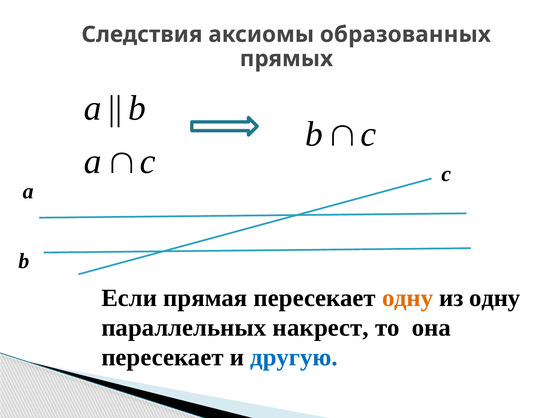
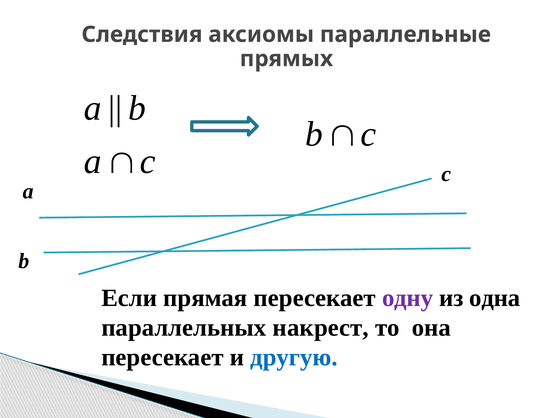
образованных: образованных -> параллельные (405, 35)
одну colour: orange -> purple (408, 298)
из одну: одну -> одна (495, 298)
